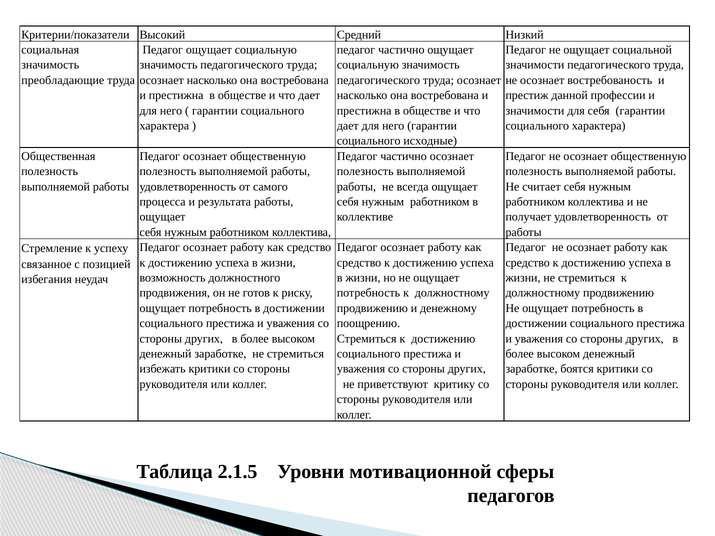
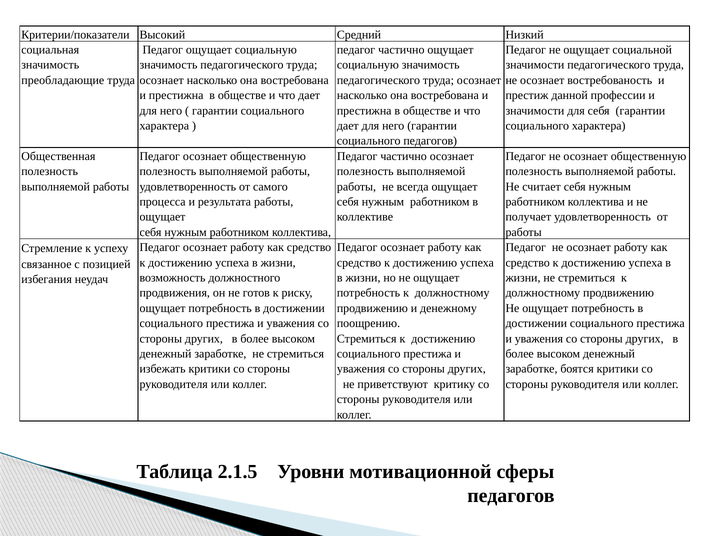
социального исходные: исходные -> педагогов (430, 141)
